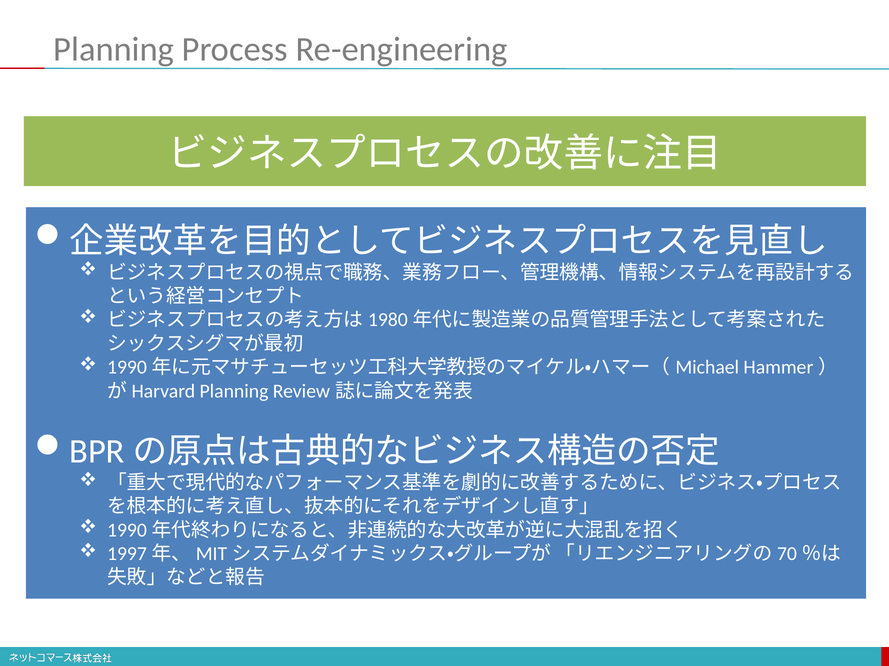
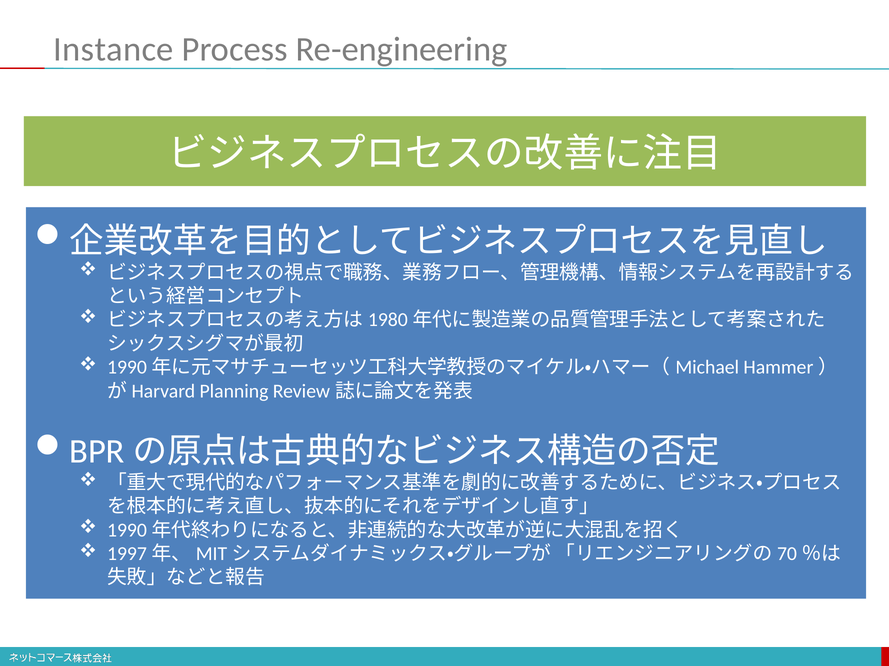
Planning: Planning -> Instance (114, 49)
